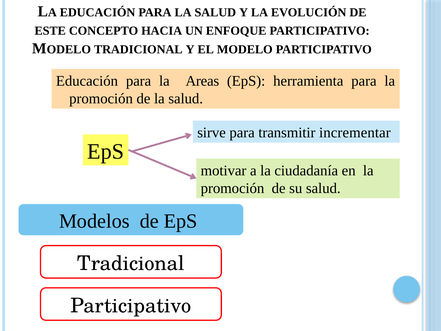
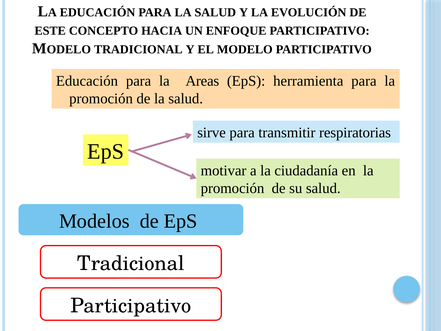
incrementar: incrementar -> respiratorias (355, 133)
